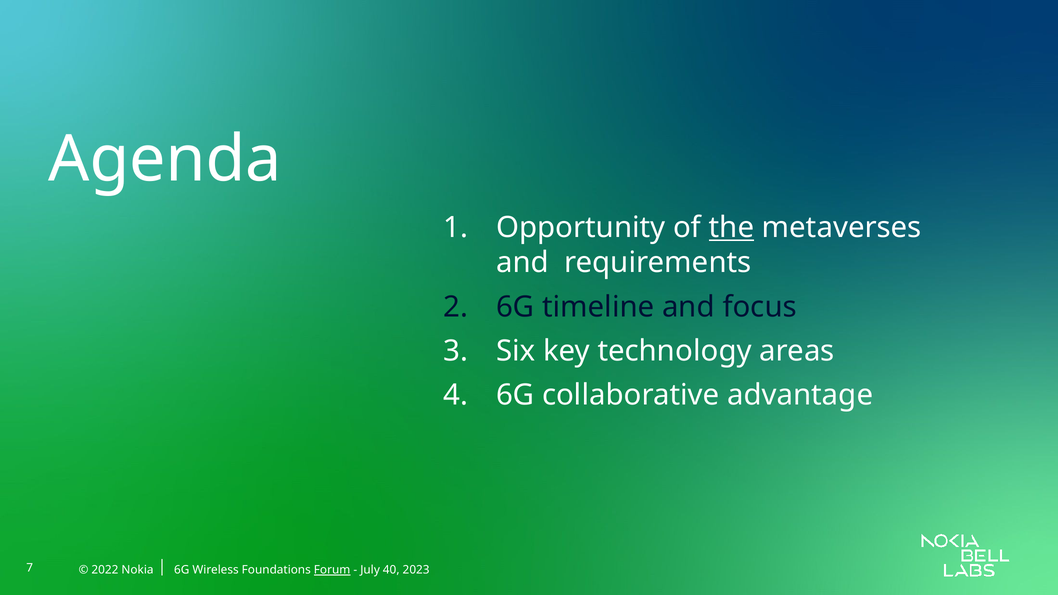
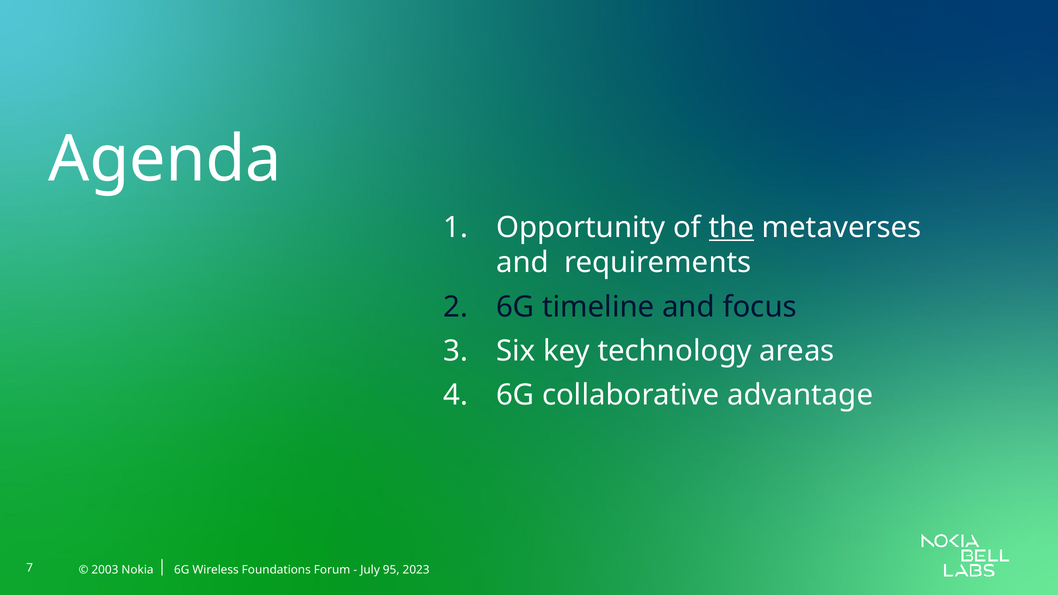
2022: 2022 -> 2003 (105, 570)
Forum underline: present -> none (332, 570)
40: 40 -> 95 (391, 570)
